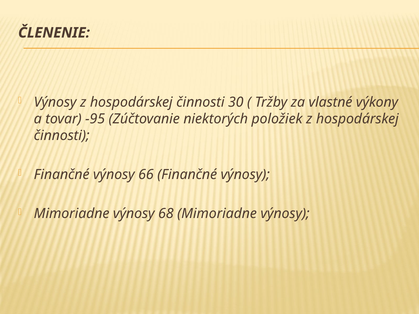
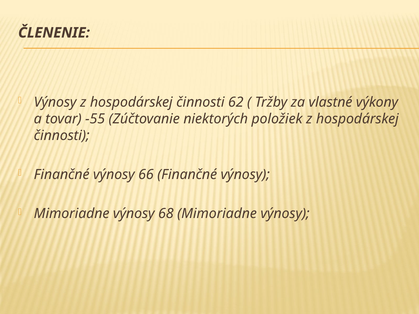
30: 30 -> 62 (236, 102)
-95: -95 -> -55 (95, 119)
